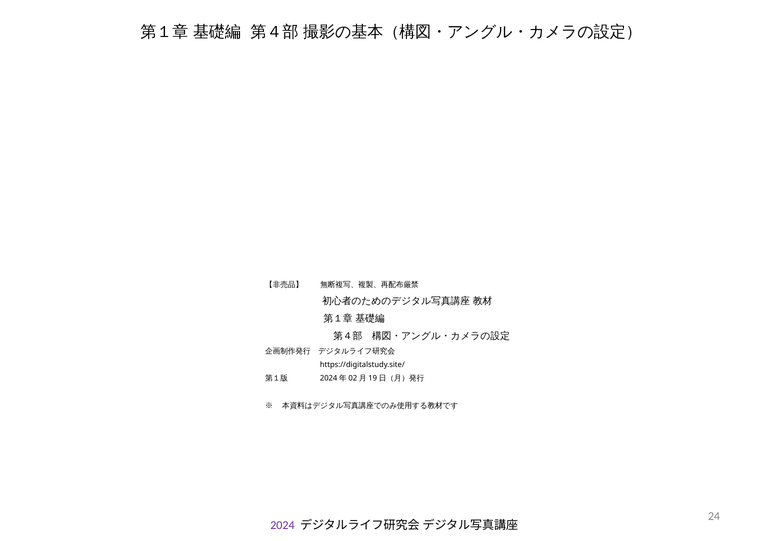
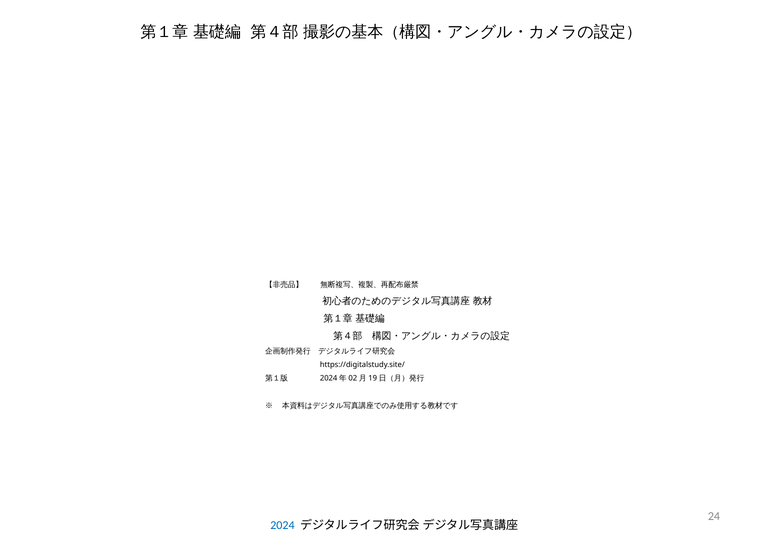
2024 colour: purple -> blue (282, 525)
